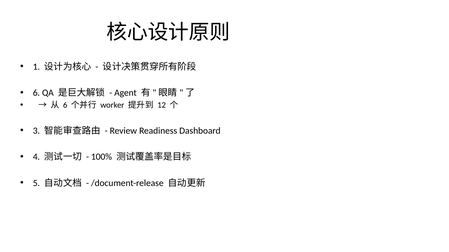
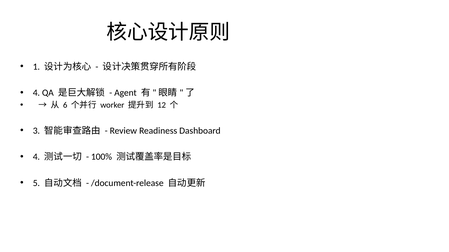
6: 6 -> 4 (36, 93)
